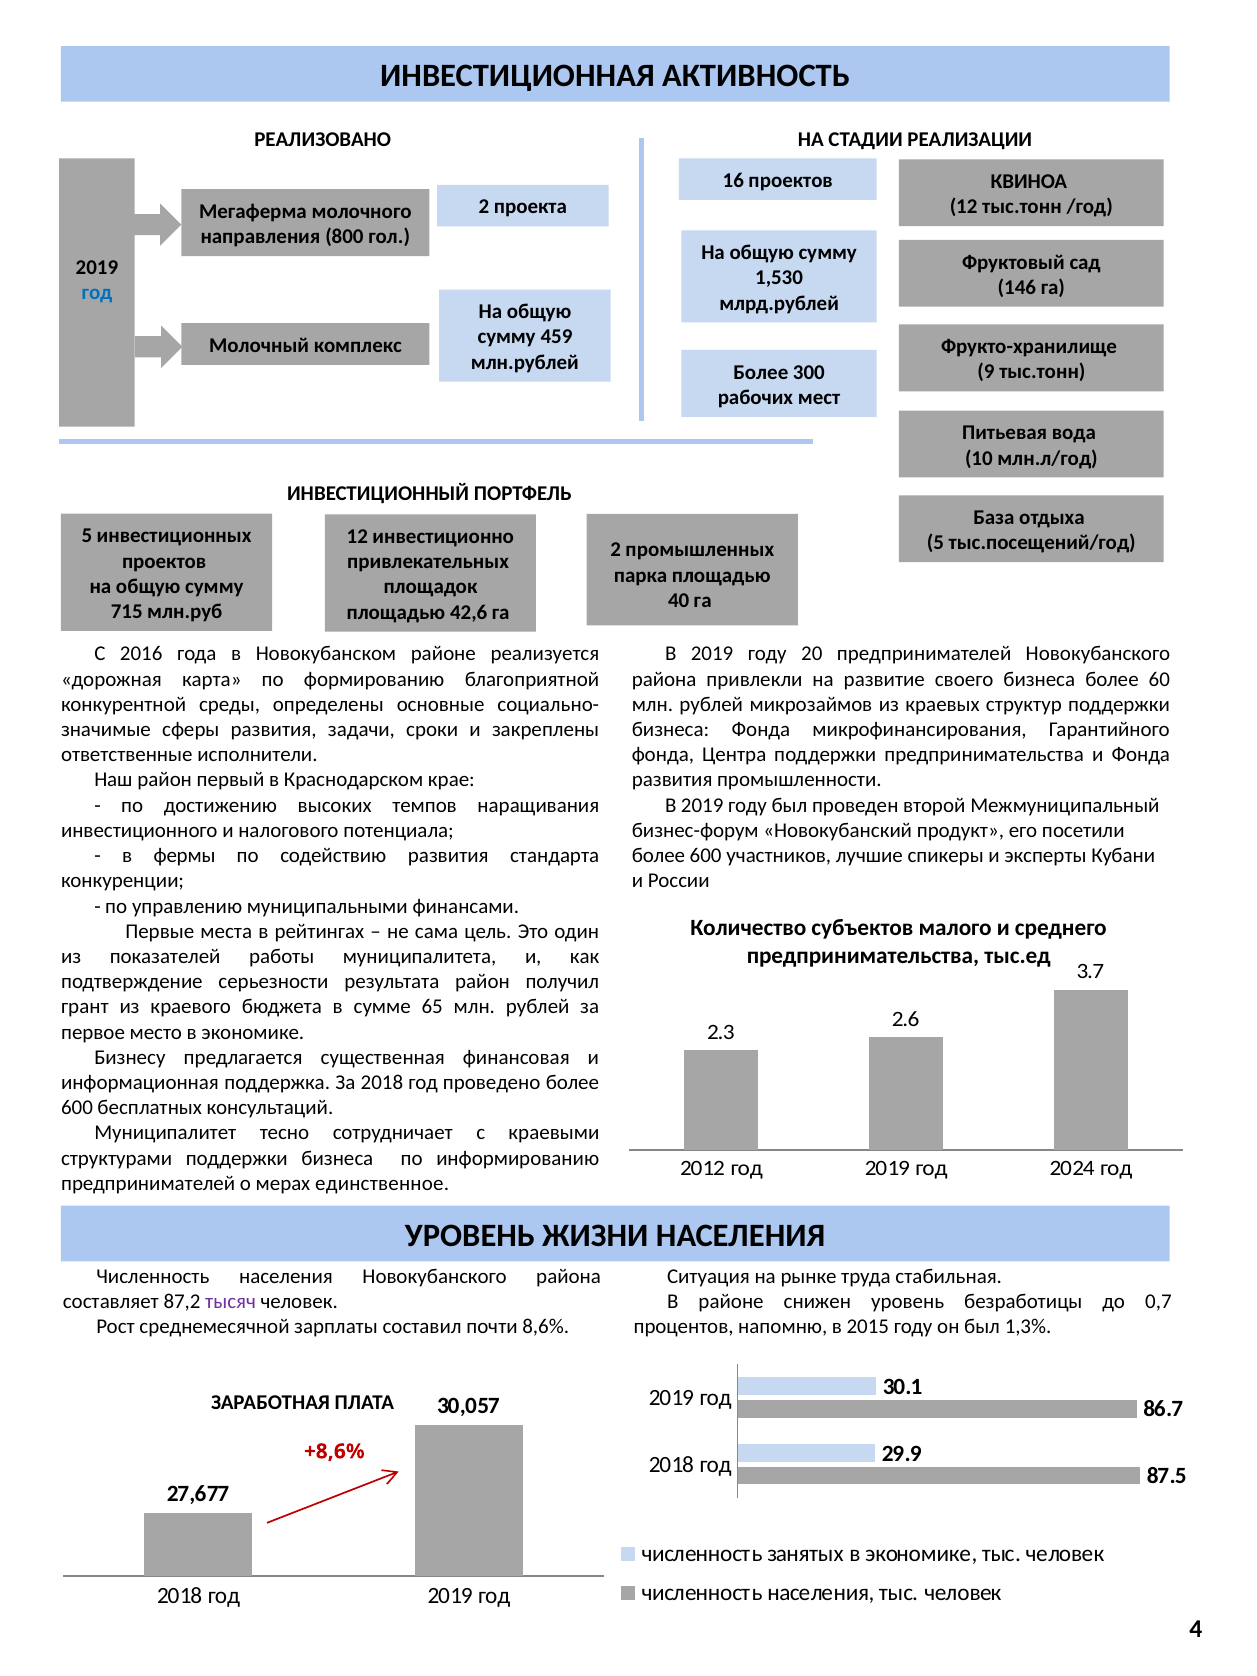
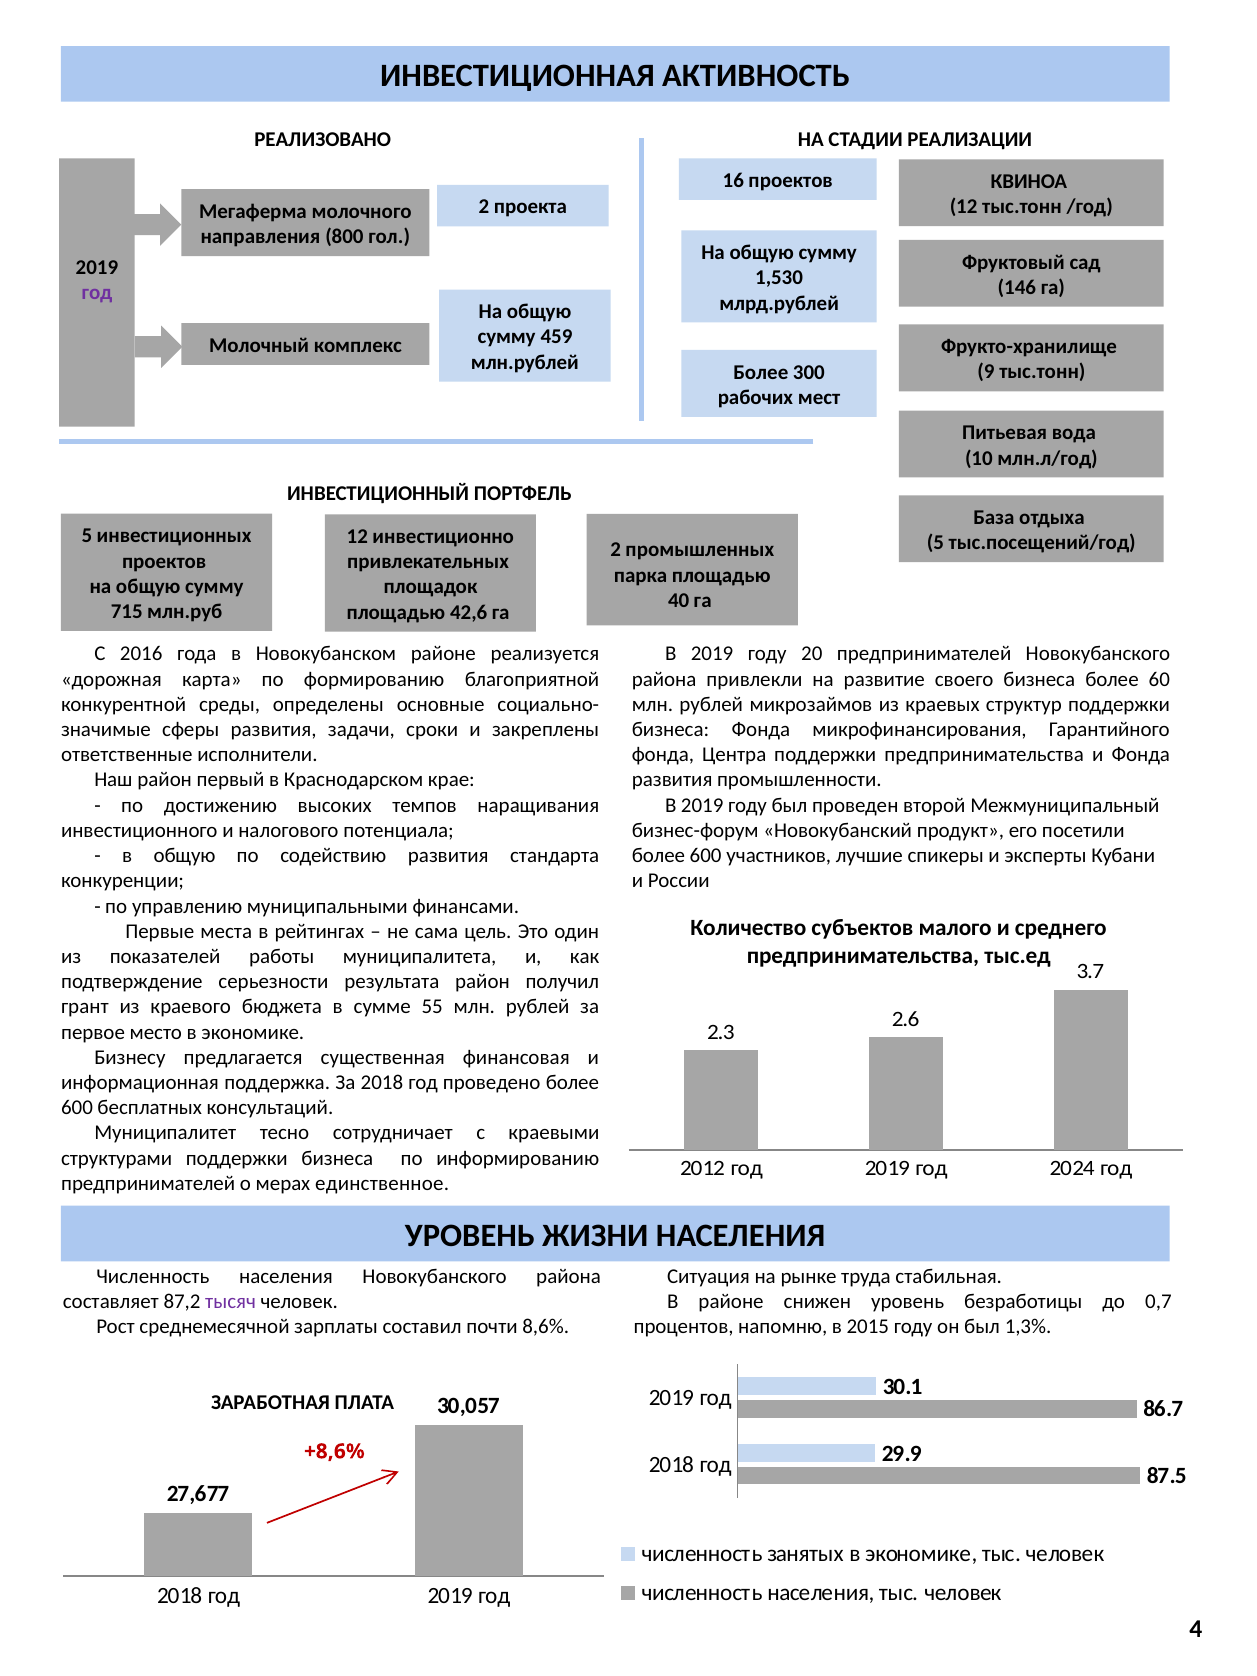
год colour: blue -> purple (97, 293)
в фермы: фермы -> общую (185, 856)
65: 65 -> 55 (432, 1007)
